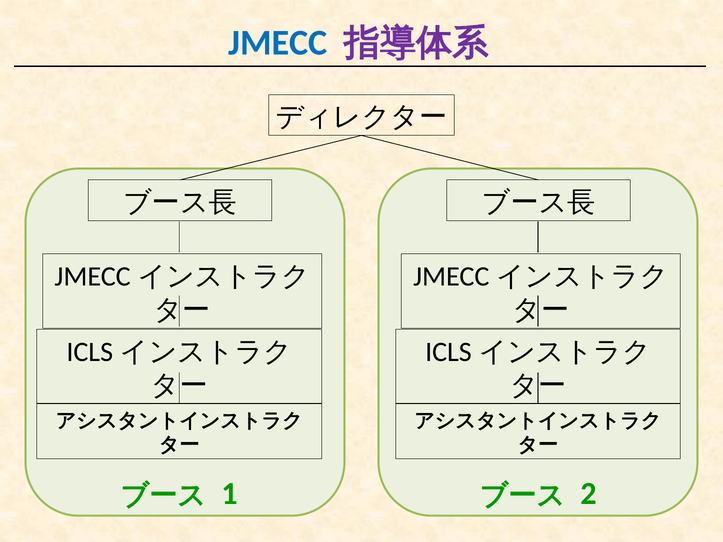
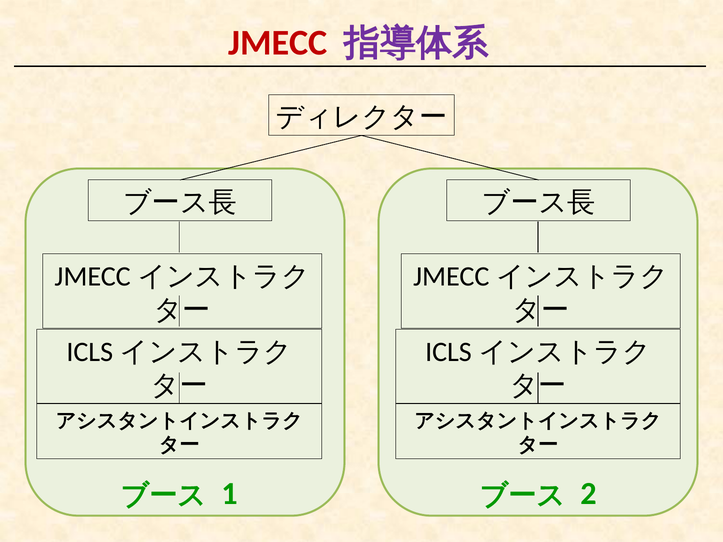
JMECC colour: blue -> red (278, 43)
